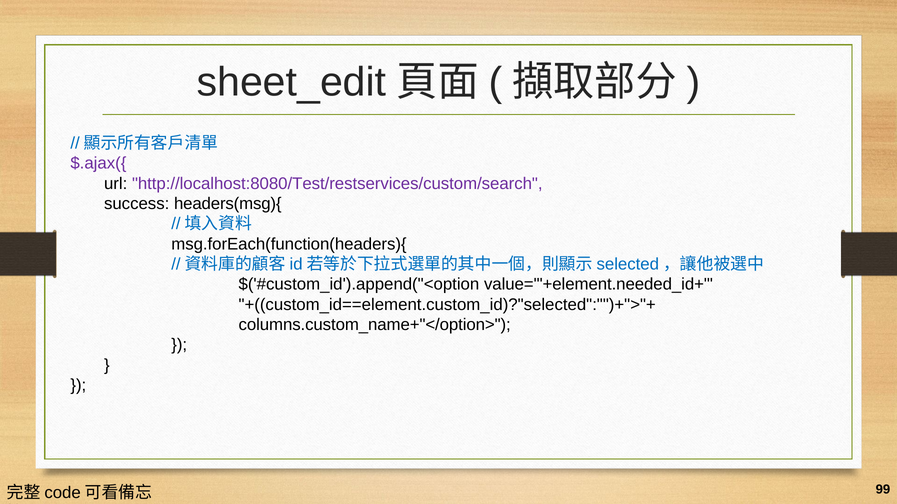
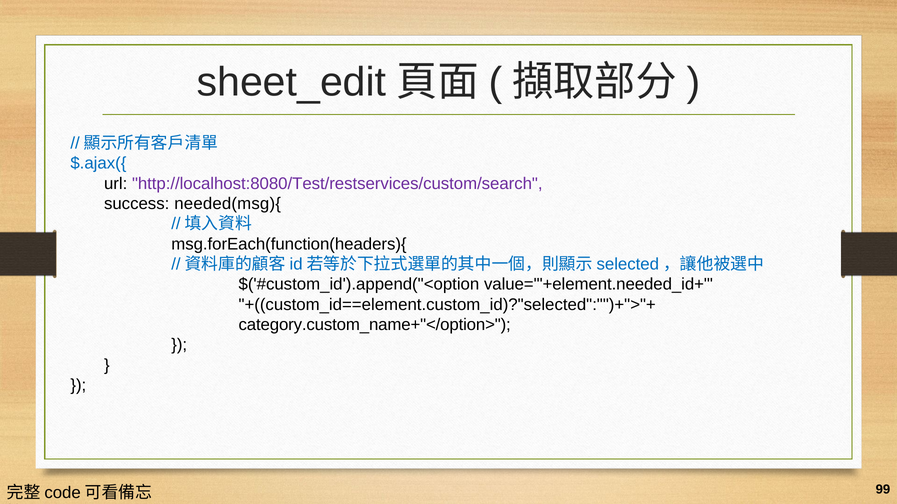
$.ajax({ colour: purple -> blue (98, 164)
headers(msg){: headers(msg){ -> needed(msg){ (228, 204)
columns.custom_name+"</option>: columns.custom_name+"</option> -> category.custom_name+"</option> (375, 325)
